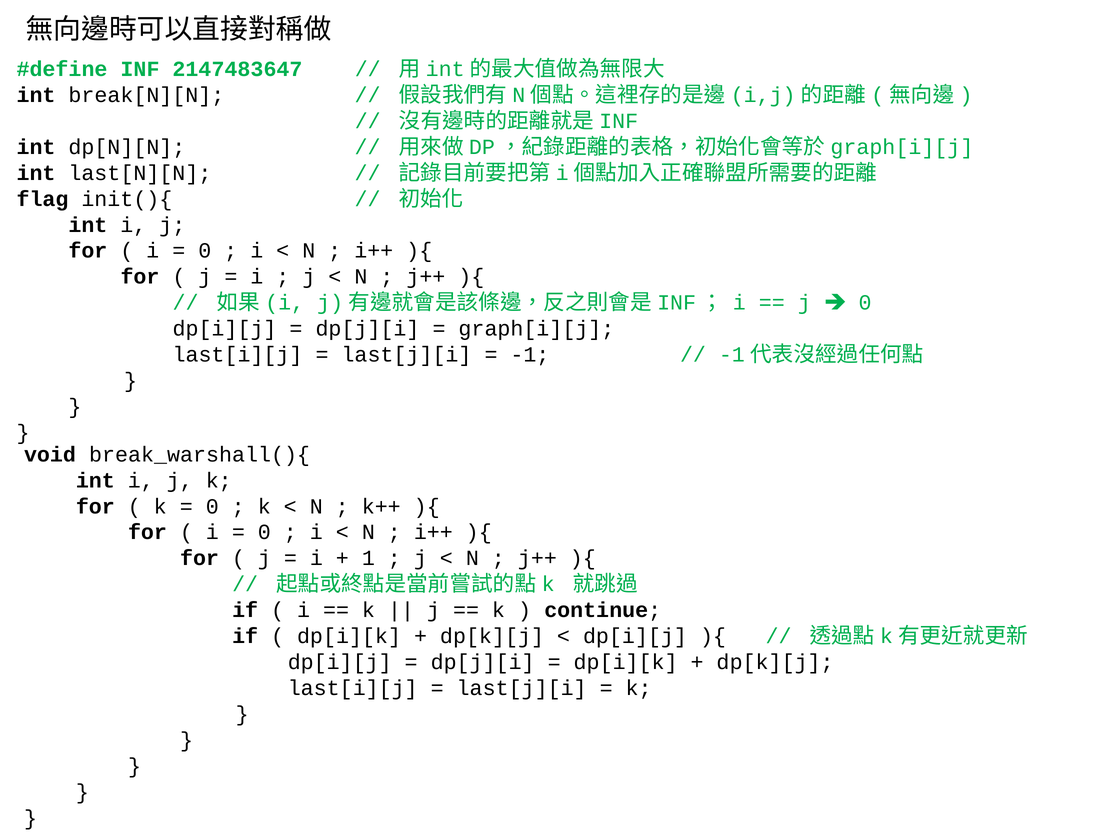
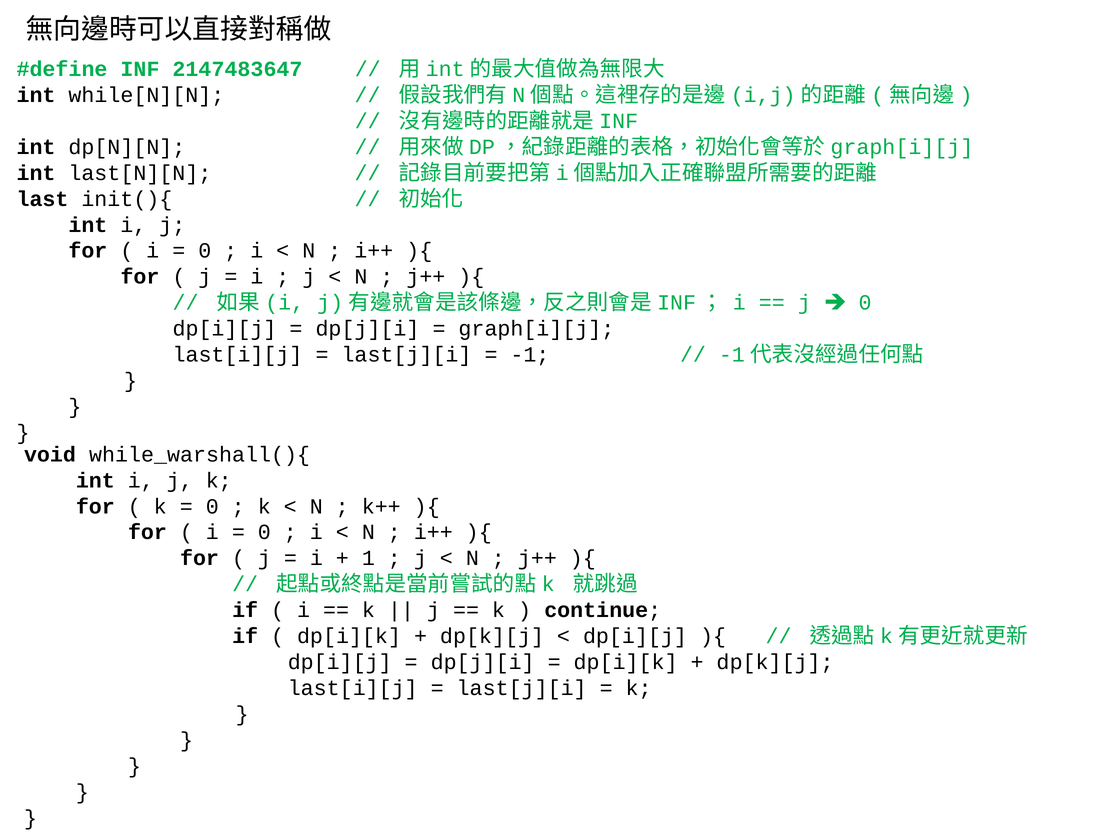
break[N][N: break[N][N -> while[N][N (146, 95)
flag: flag -> last (42, 199)
break_warshall(){: break_warshall(){ -> while_warshall(){ (200, 454)
